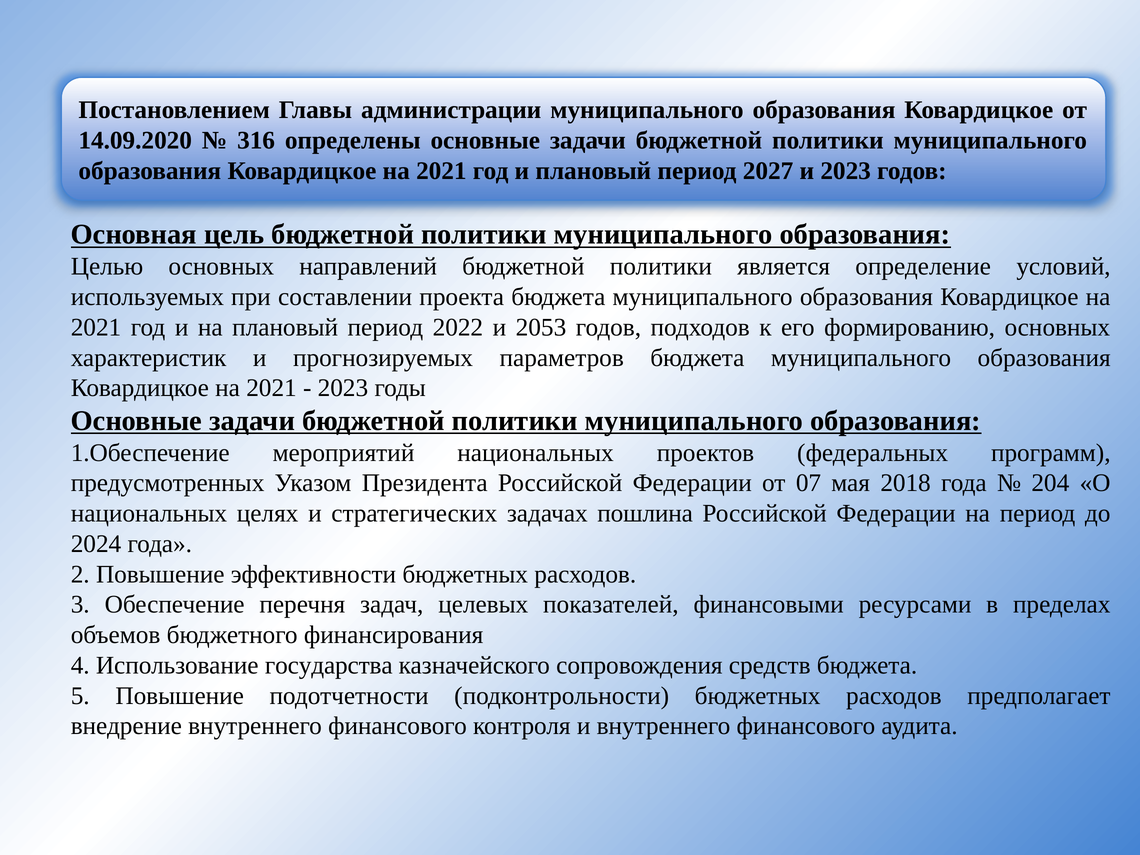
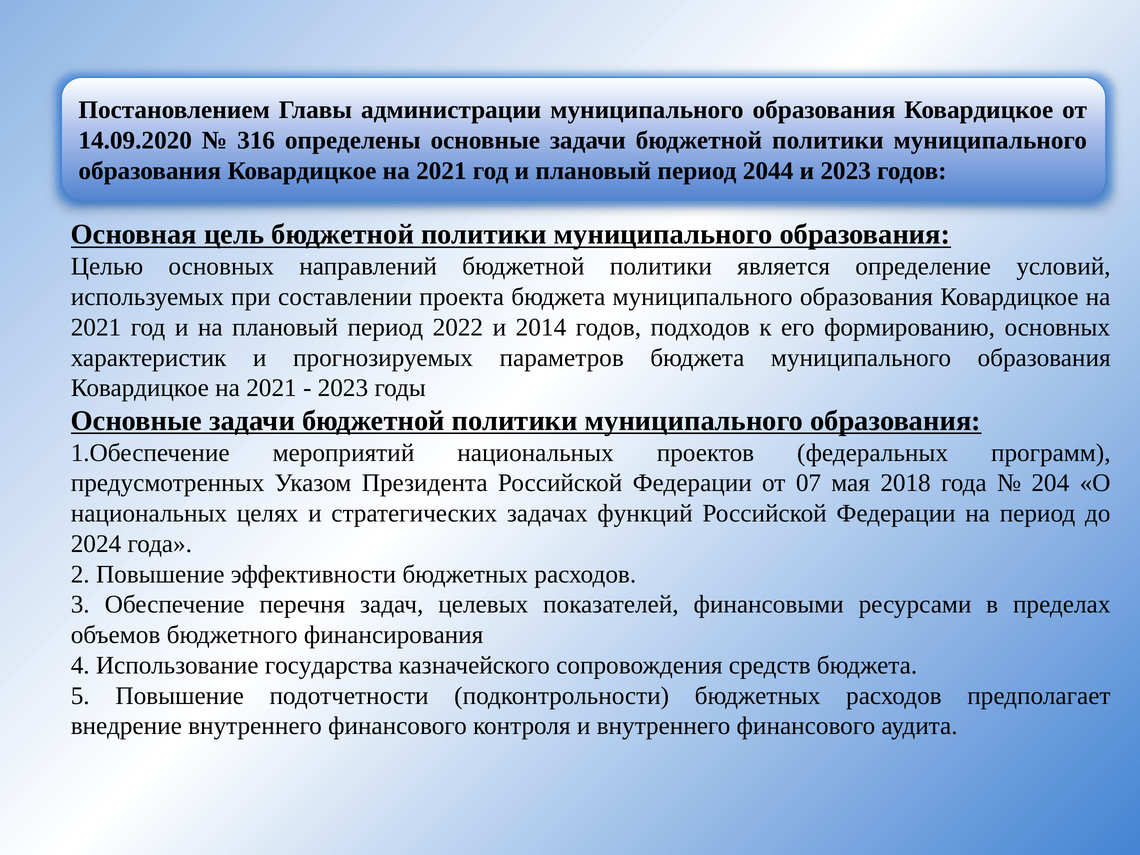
2027: 2027 -> 2044 (768, 171)
2053: 2053 -> 2014 (541, 327)
пошлина: пошлина -> функций (645, 513)
